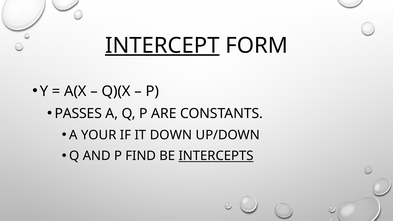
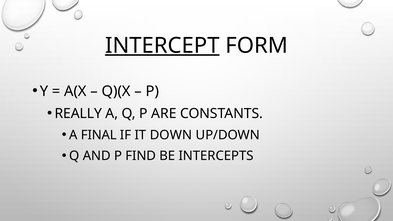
PASSES: PASSES -> REALLY (78, 114)
YOUR: YOUR -> FINAL (99, 135)
INTERCEPTS underline: present -> none (216, 156)
